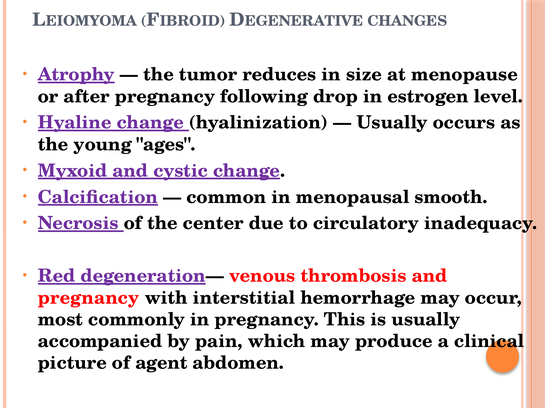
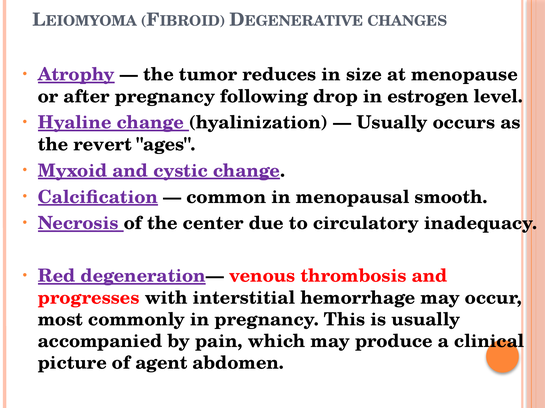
young: young -> revert (103, 145)
pregnancy: pregnancy -> progresses (89, 298)
